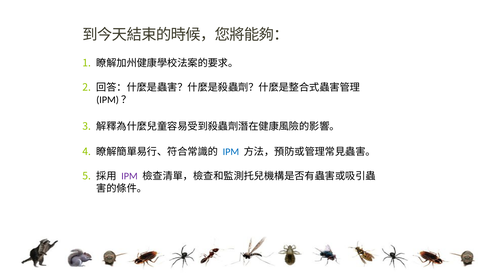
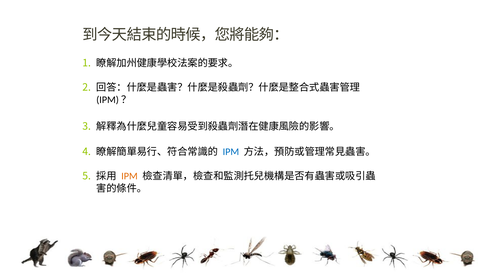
IPM colour: purple -> orange (129, 176)
